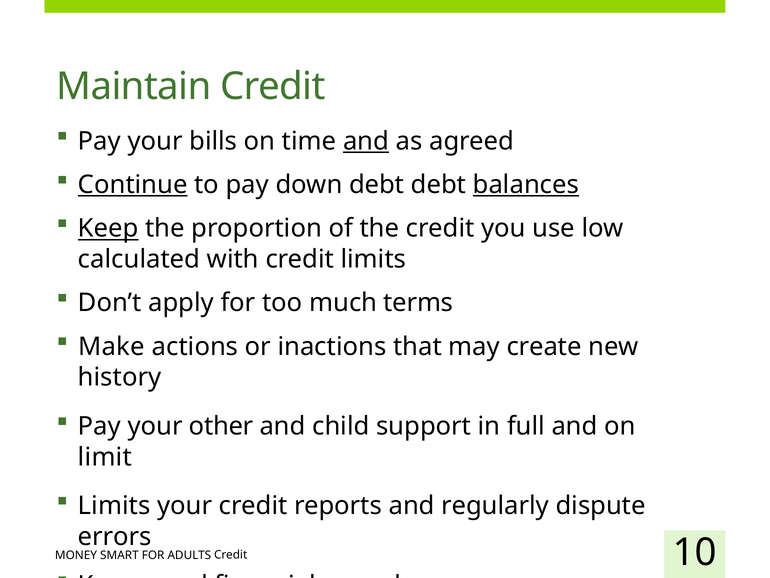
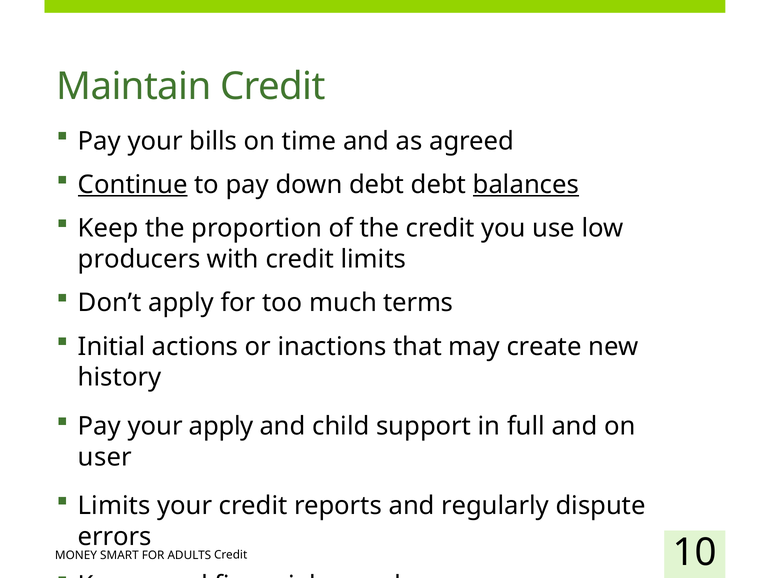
and underline: present -> none (366, 141)
Keep underline: present -> none (108, 228)
calculated: calculated -> producers (139, 259)
Make: Make -> Initial (112, 346)
your other: other -> apply (221, 426)
limit: limit -> user (105, 457)
